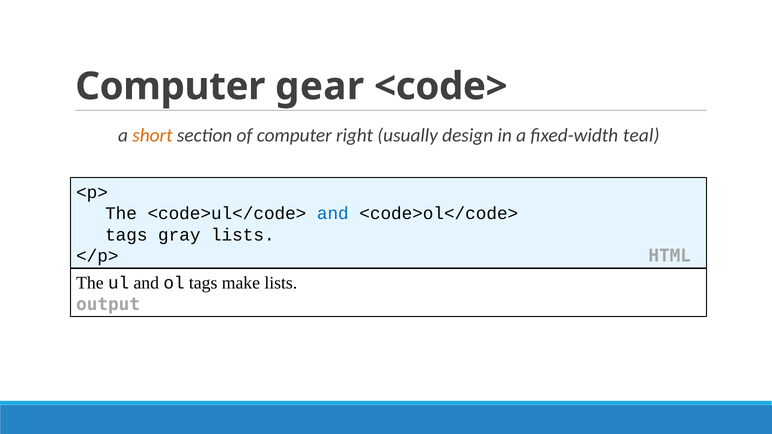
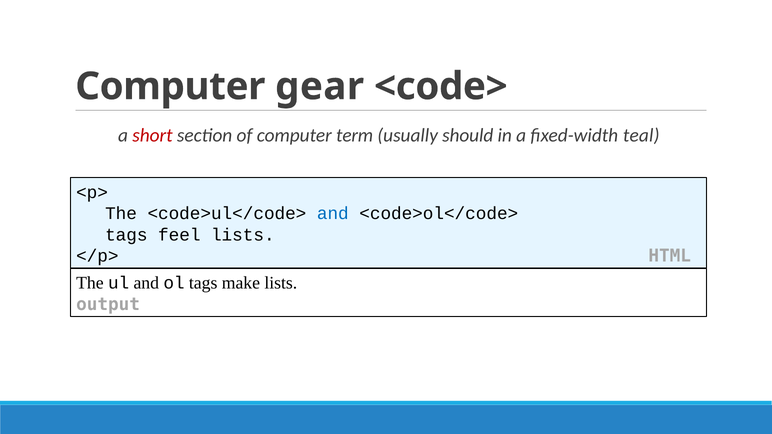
short colour: orange -> red (152, 135)
right: right -> term (355, 135)
design: design -> should (468, 135)
gray: gray -> feel (179, 235)
